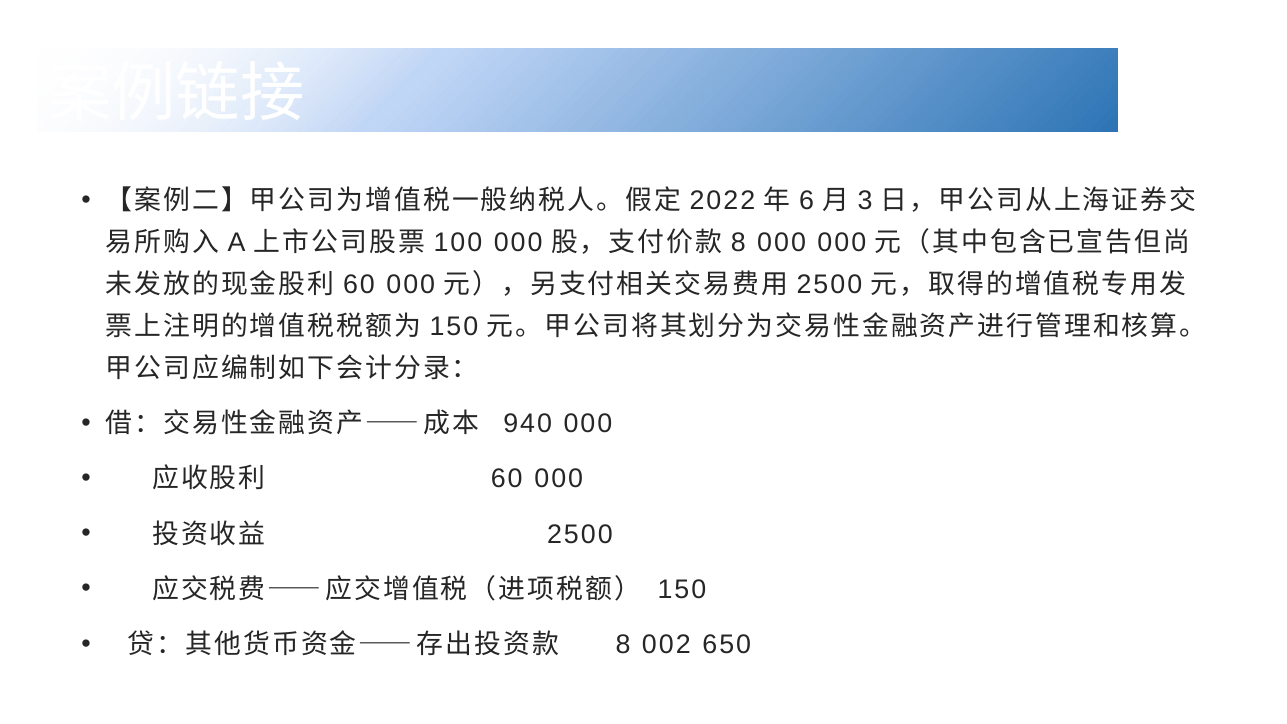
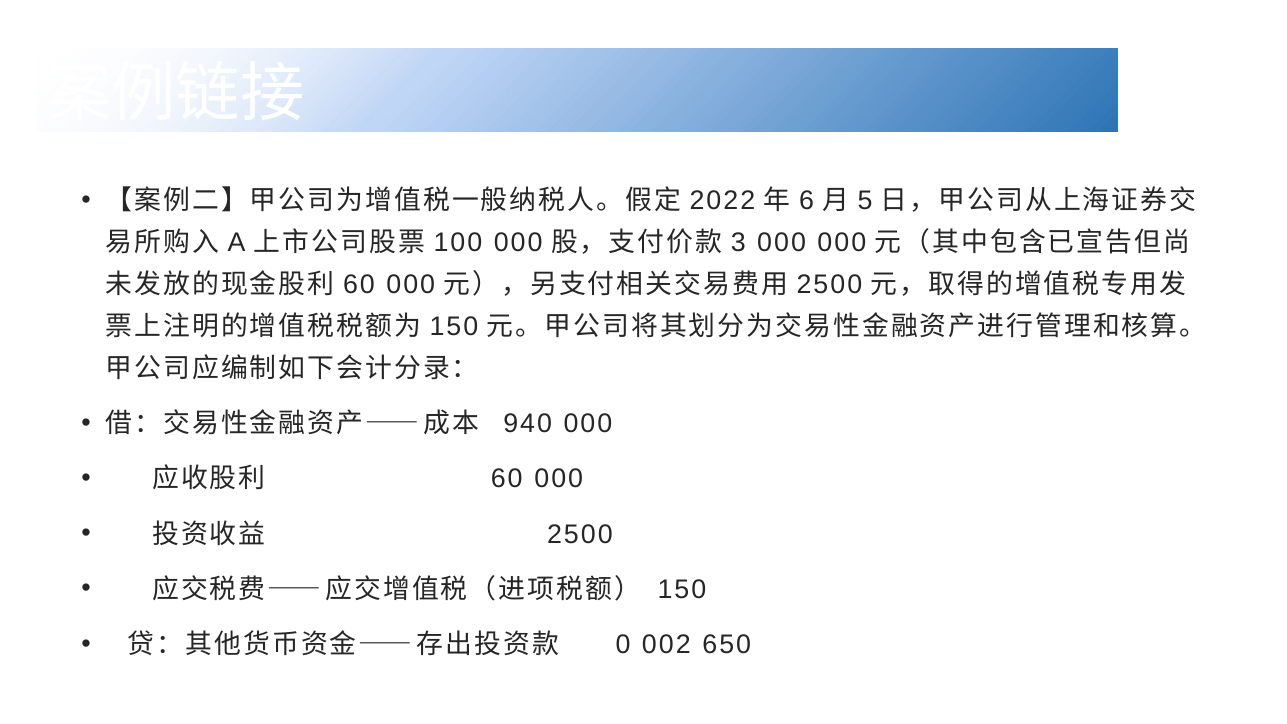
3: 3 -> 5 (865, 201)
8: 8 -> 3 (738, 243)
8: 8 -> 0 (623, 645)
